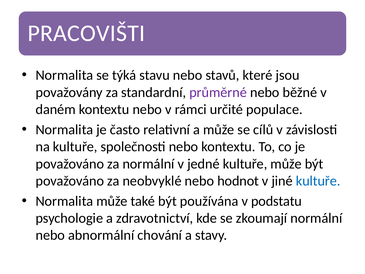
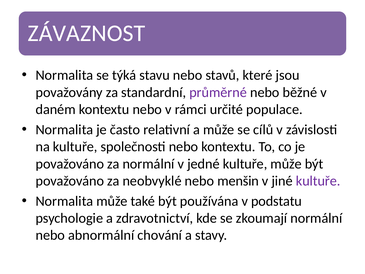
PRACOVIŠTI: PRACOVIŠTI -> ZÁVAZNOST (86, 33)
hodnot: hodnot -> menšin (238, 181)
kultuře colour: blue -> purple (318, 181)
